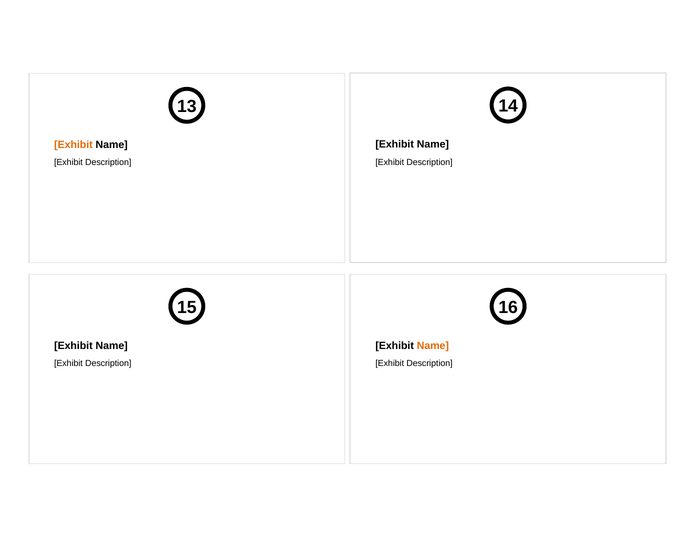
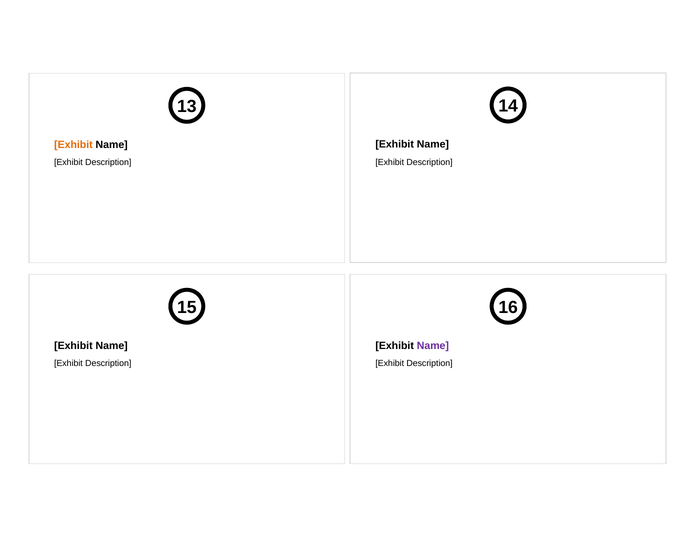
Name colour: orange -> purple (433, 346)
